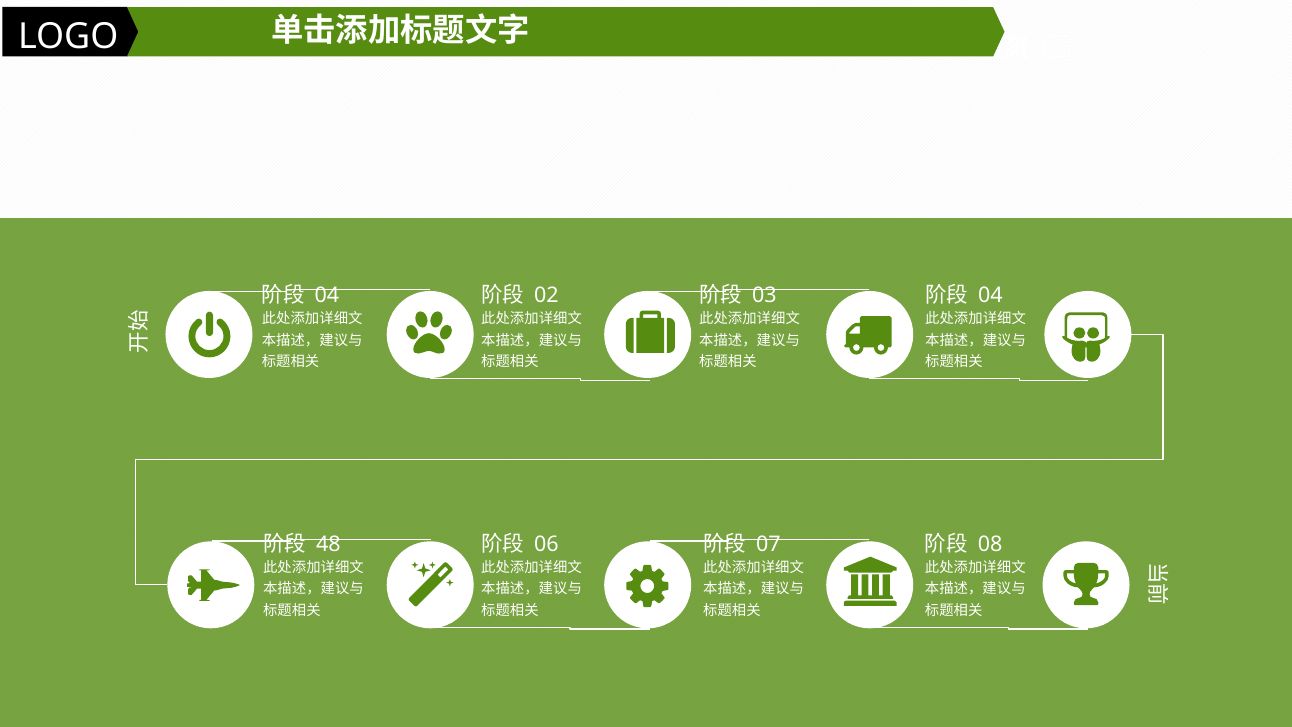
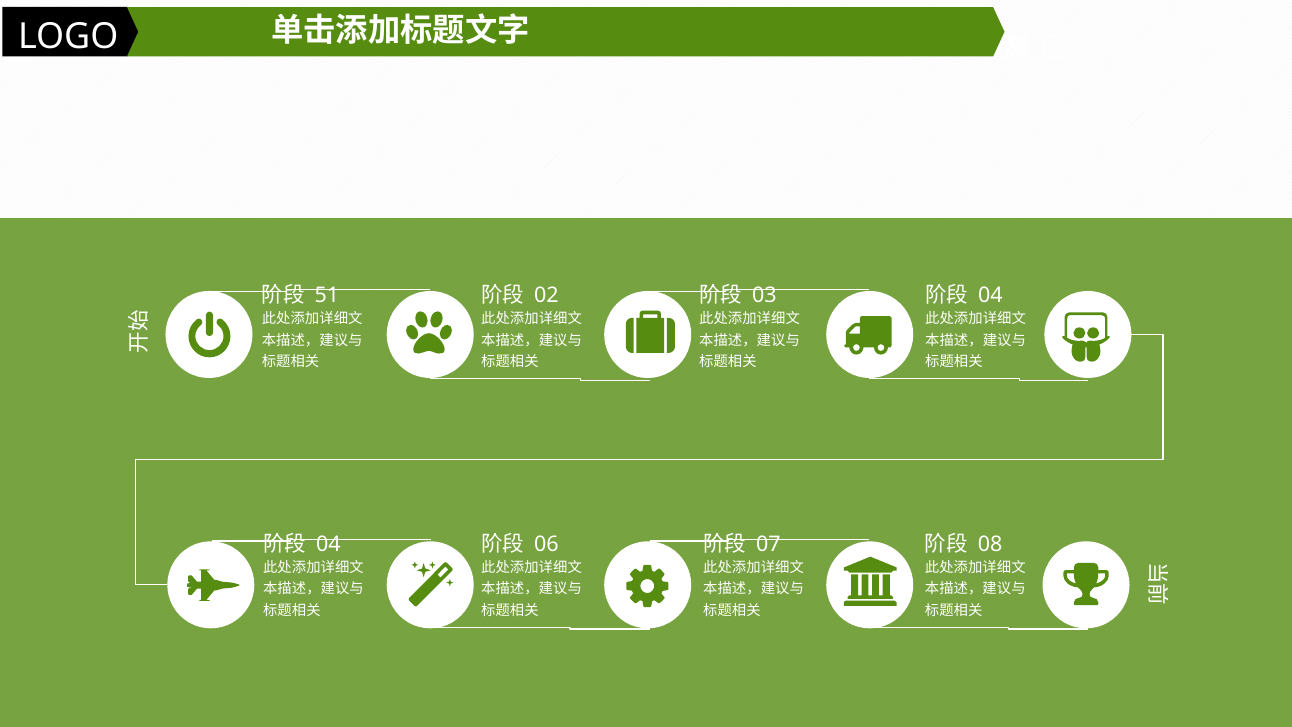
04: 04 -> 51 (327, 295)
48: 48 -> 04 (328, 544)
